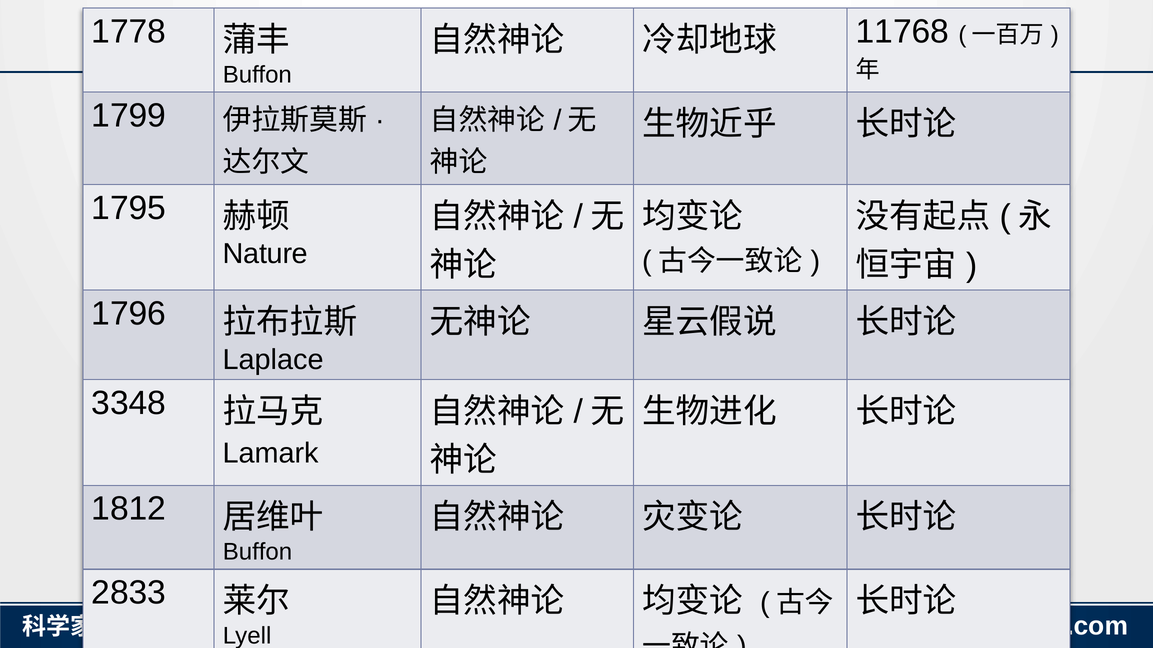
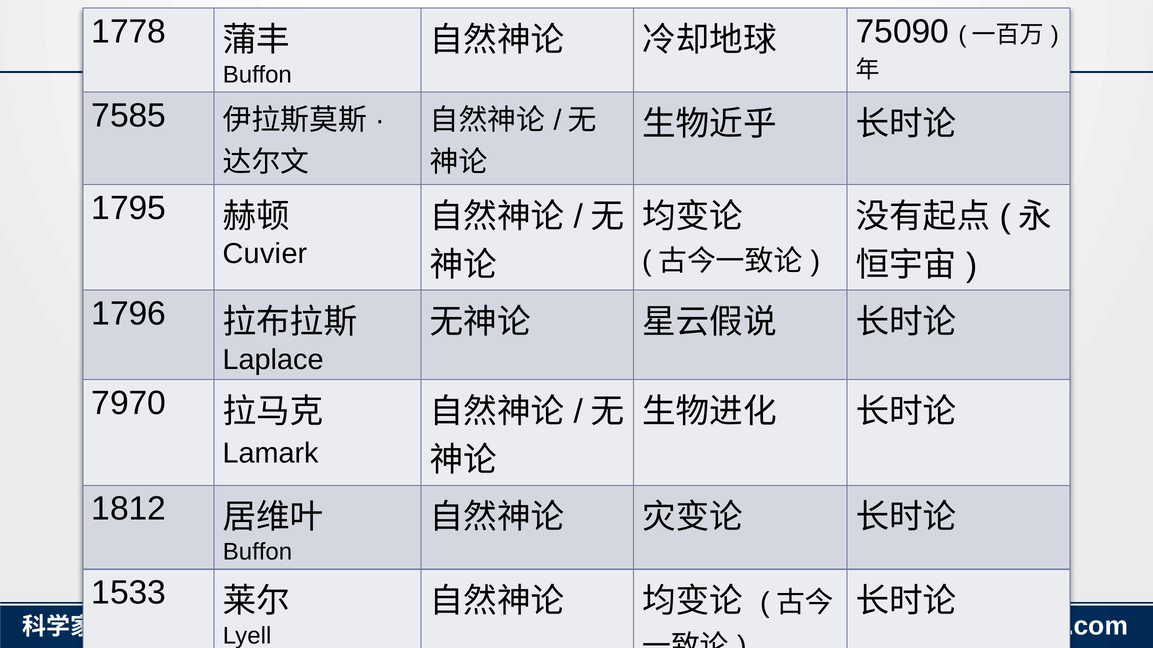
11768: 11768 -> 75090 (903, 32)
1799: 1799 -> 7585 (129, 116)
Nature: Nature -> Cuvier (265, 254)
3348: 3348 -> 7970 (129, 403)
2833: 2833 -> 1533 (129, 593)
